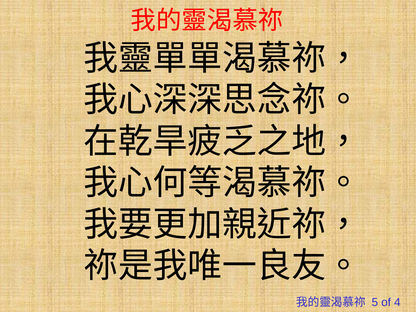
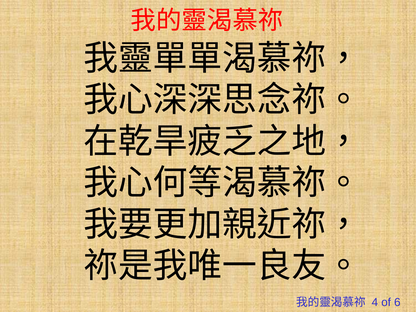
5: 5 -> 4 (375, 302)
4: 4 -> 6 (397, 302)
